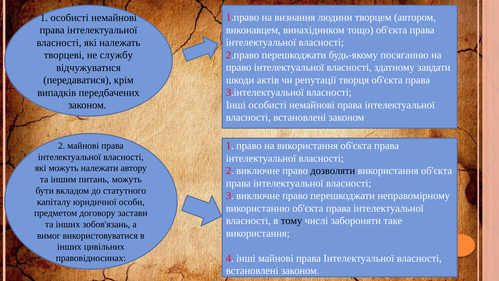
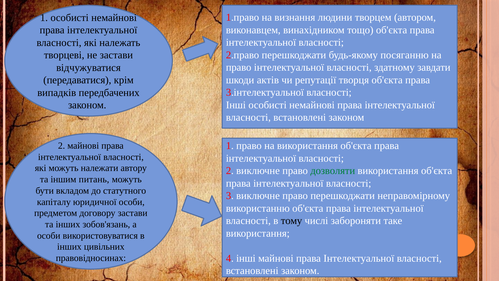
не службу: службу -> застави (116, 55)
дозволяти colour: black -> green (333, 171)
вимог: вимог -> особи (49, 235)
